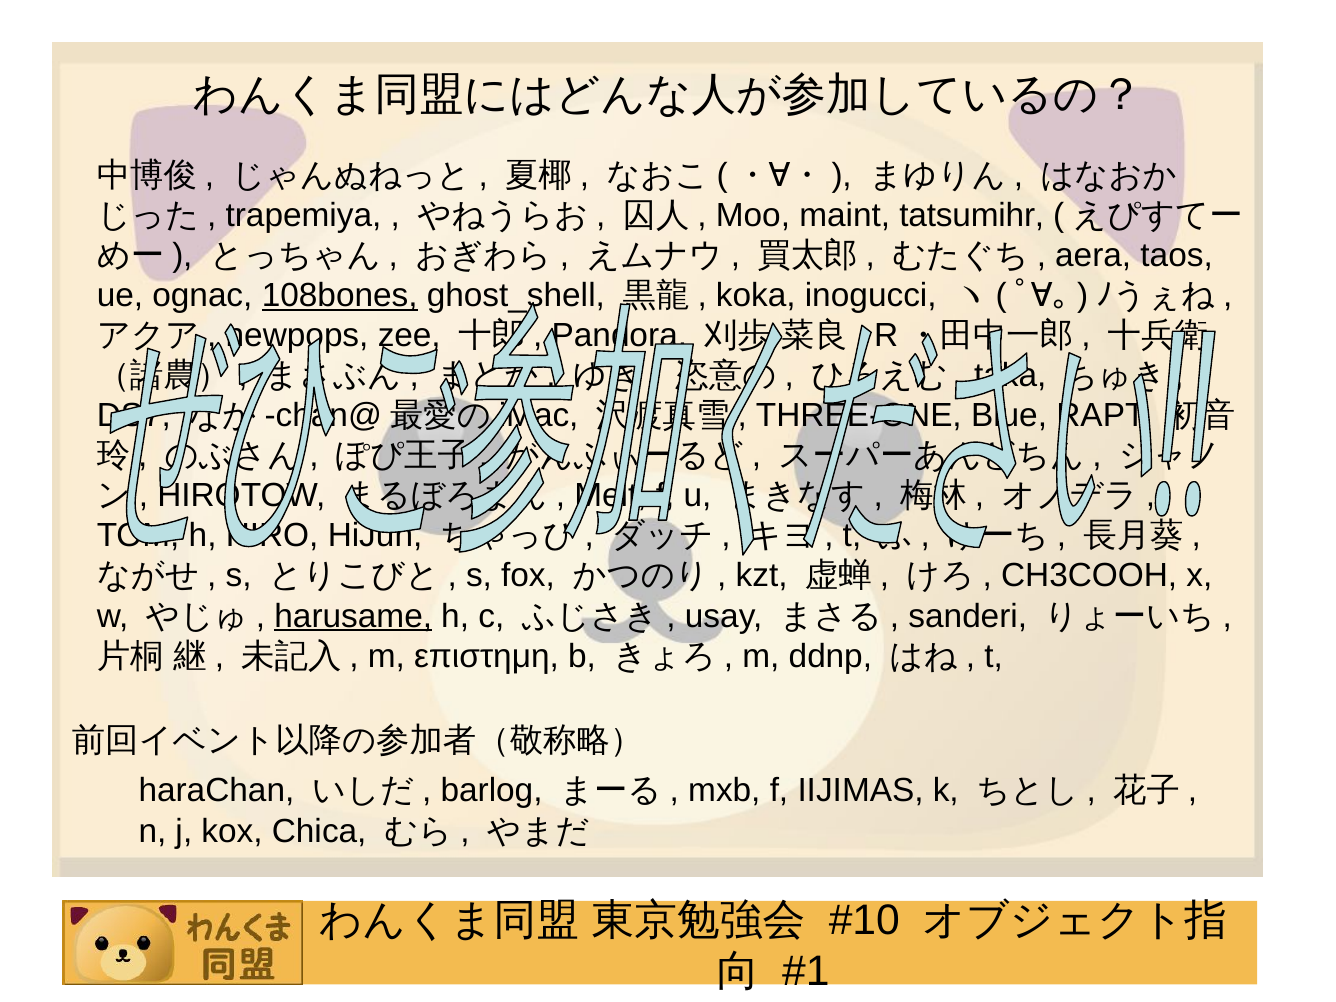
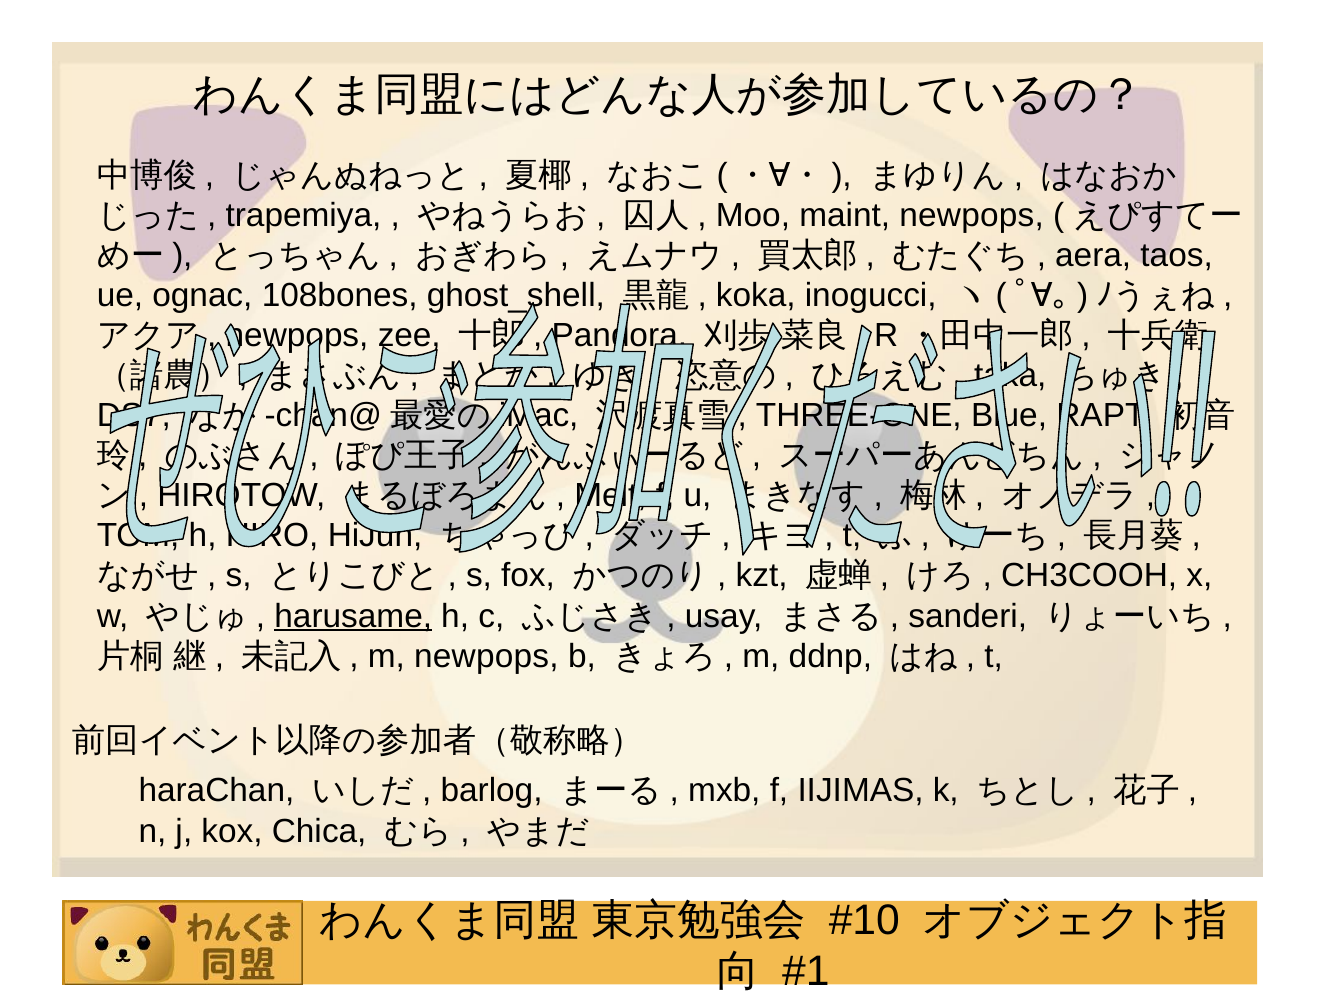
maint tatsumihr: tatsumihr -> newpops (972, 215)
108bones underline: present -> none (340, 295)
m επιστημη: επιστημη -> newpops (486, 656)
